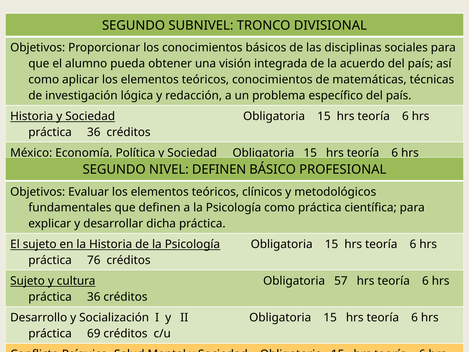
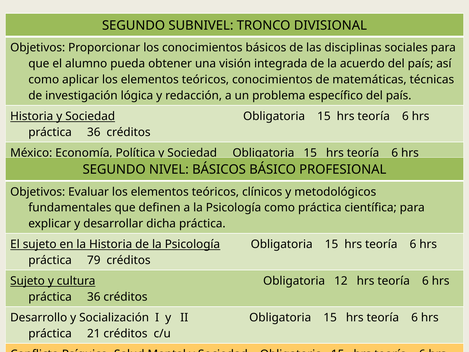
NIVEL DEFINEN: DEFINEN -> BÁSICOS (219, 169)
76: 76 -> 79 (94, 260)
57: 57 -> 12 (341, 281)
69: 69 -> 21 (94, 333)
